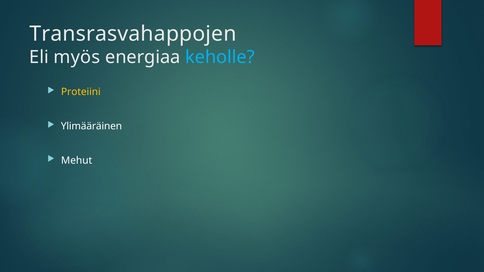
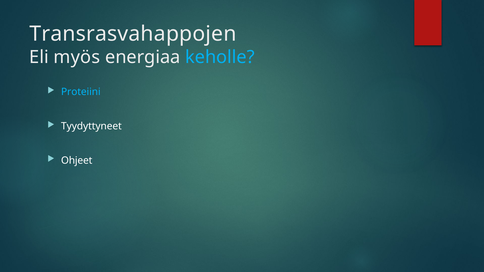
Proteiini colour: yellow -> light blue (81, 92)
Ylimääräinen: Ylimääräinen -> Tyydyttyneet (91, 126)
Mehut: Mehut -> Ohjeet (77, 161)
